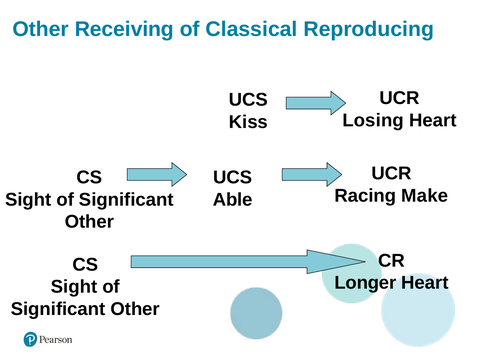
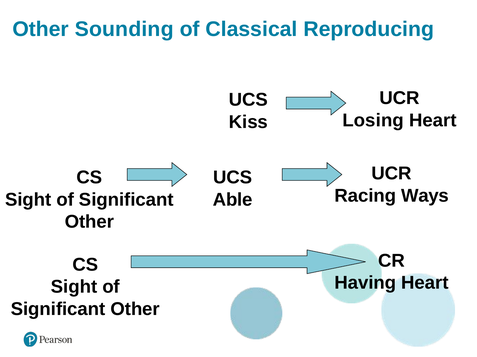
Receiving: Receiving -> Sounding (124, 29)
Make: Make -> Ways (425, 196)
Longer: Longer -> Having (365, 283)
